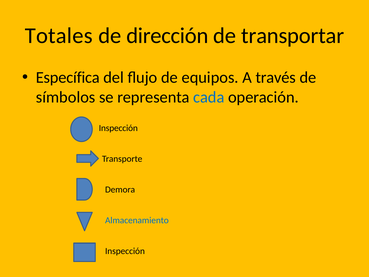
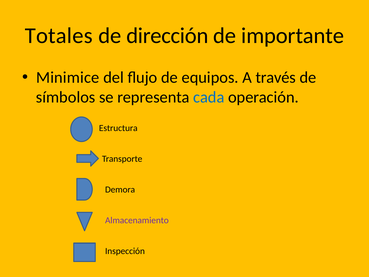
transportar: transportar -> importante (293, 36)
Específica: Específica -> Minimice (68, 77)
Inspección: Inspección -> Estructura (118, 128)
Almacenamiento colour: blue -> purple (137, 220)
